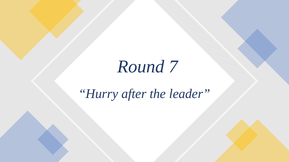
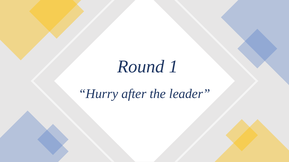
7: 7 -> 1 (173, 67)
